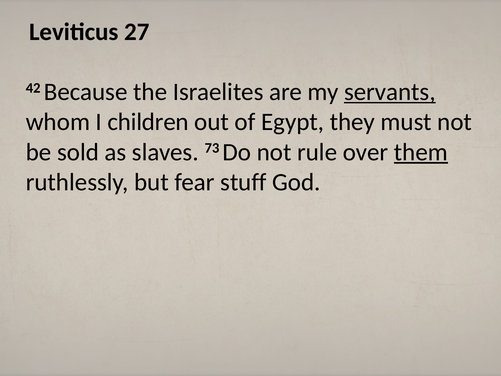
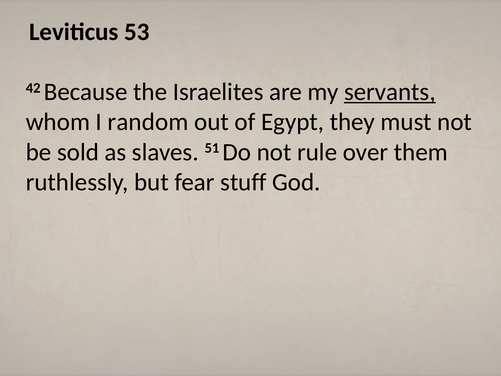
27: 27 -> 53 (137, 32)
children: children -> random (148, 122)
73: 73 -> 51 (212, 148)
them underline: present -> none (421, 152)
